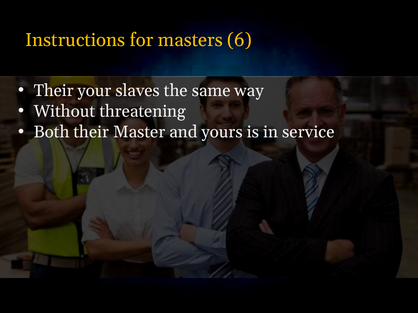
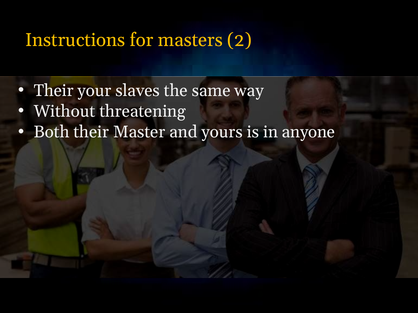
6: 6 -> 2 (239, 40)
service: service -> anyone (308, 132)
